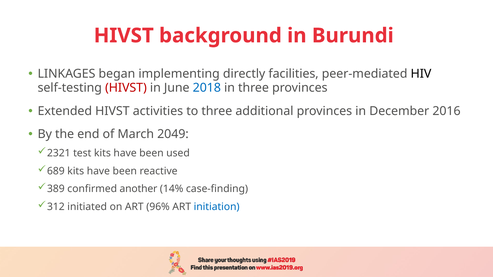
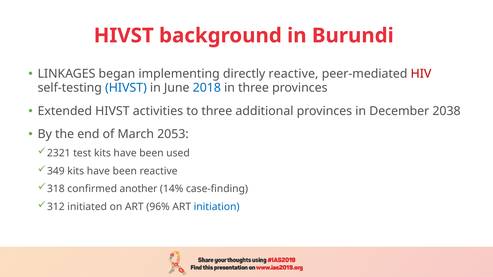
directly facilities: facilities -> reactive (293, 74)
HIV colour: black -> red (421, 74)
HIVST colour: red -> blue (126, 88)
2016: 2016 -> 2038 (447, 111)
2049: 2049 -> 2053 (173, 134)
689: 689 -> 349 (56, 171)
389: 389 -> 318 (56, 189)
